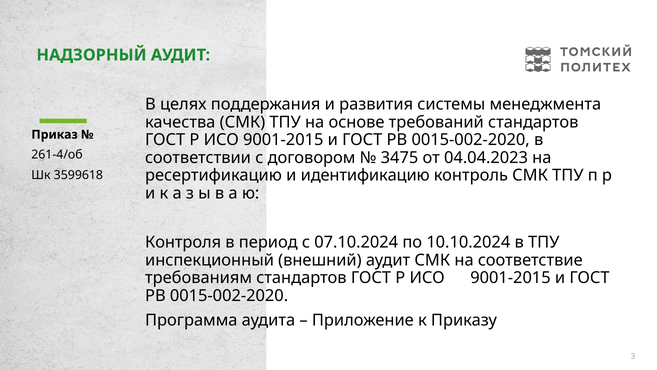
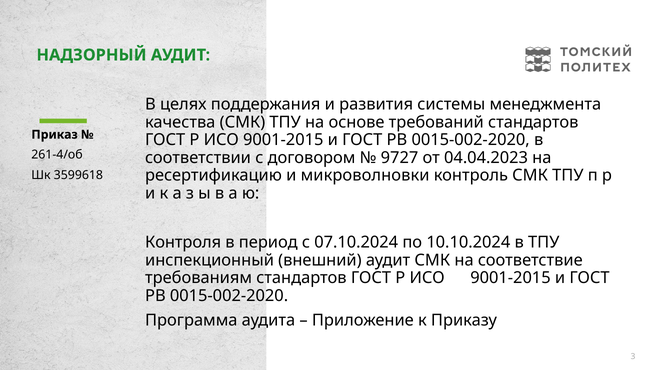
3475: 3475 -> 9727 (400, 158)
идентификацию: идентификацию -> микроволновки (365, 175)
